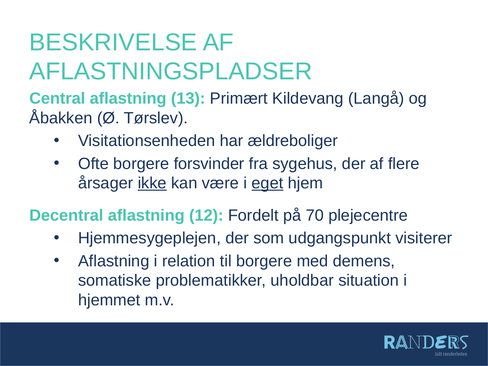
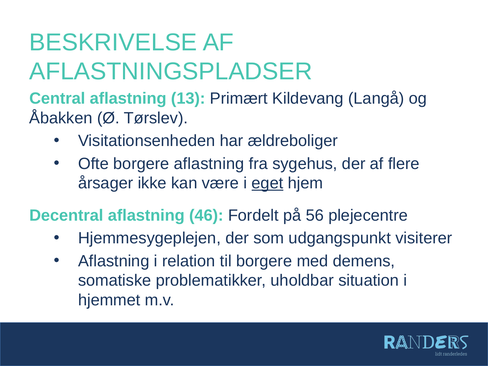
borgere forsvinder: forsvinder -> aflastning (209, 164)
ikke underline: present -> none (152, 183)
12: 12 -> 46 (206, 215)
70: 70 -> 56 (315, 215)
